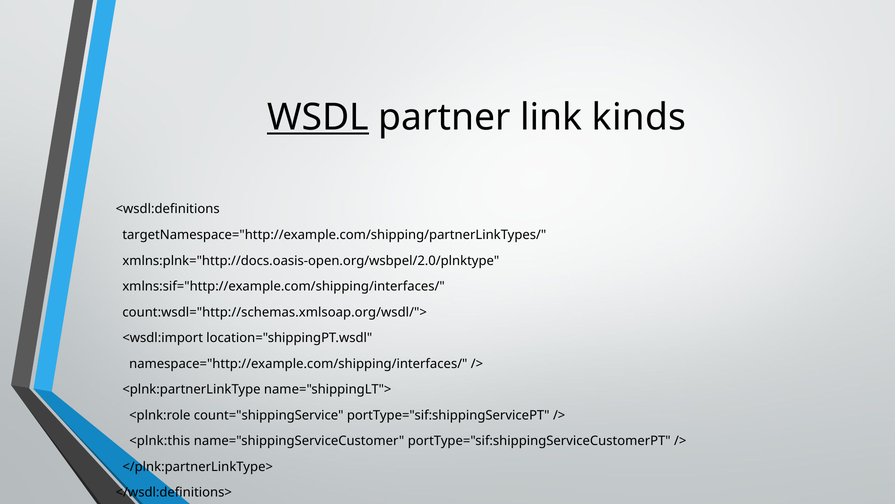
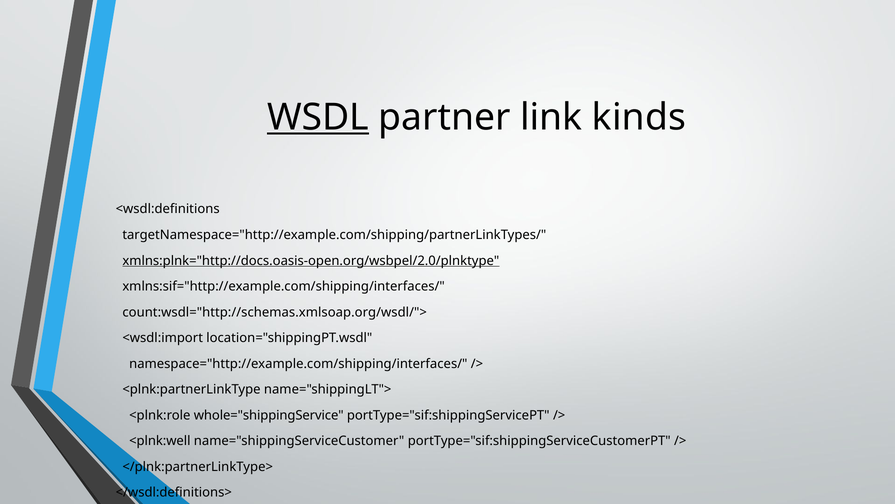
xmlns:plnk="http://docs.oasis-open.org/wsbpel/2.0/plnktype underline: none -> present (311, 260)
count="shippingService: count="shippingService -> whole="shippingService (269, 415)
<plnk:this: <plnk:this -> <plnk:well (160, 441)
